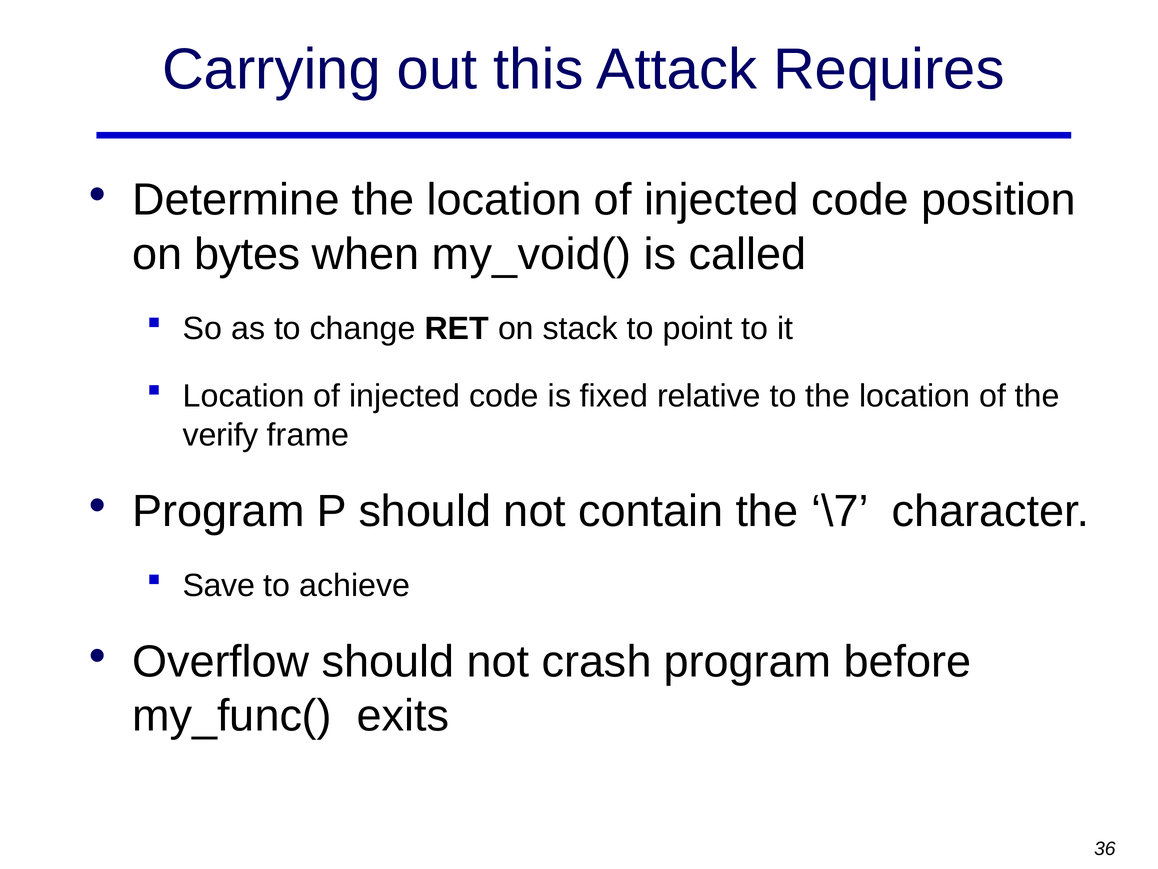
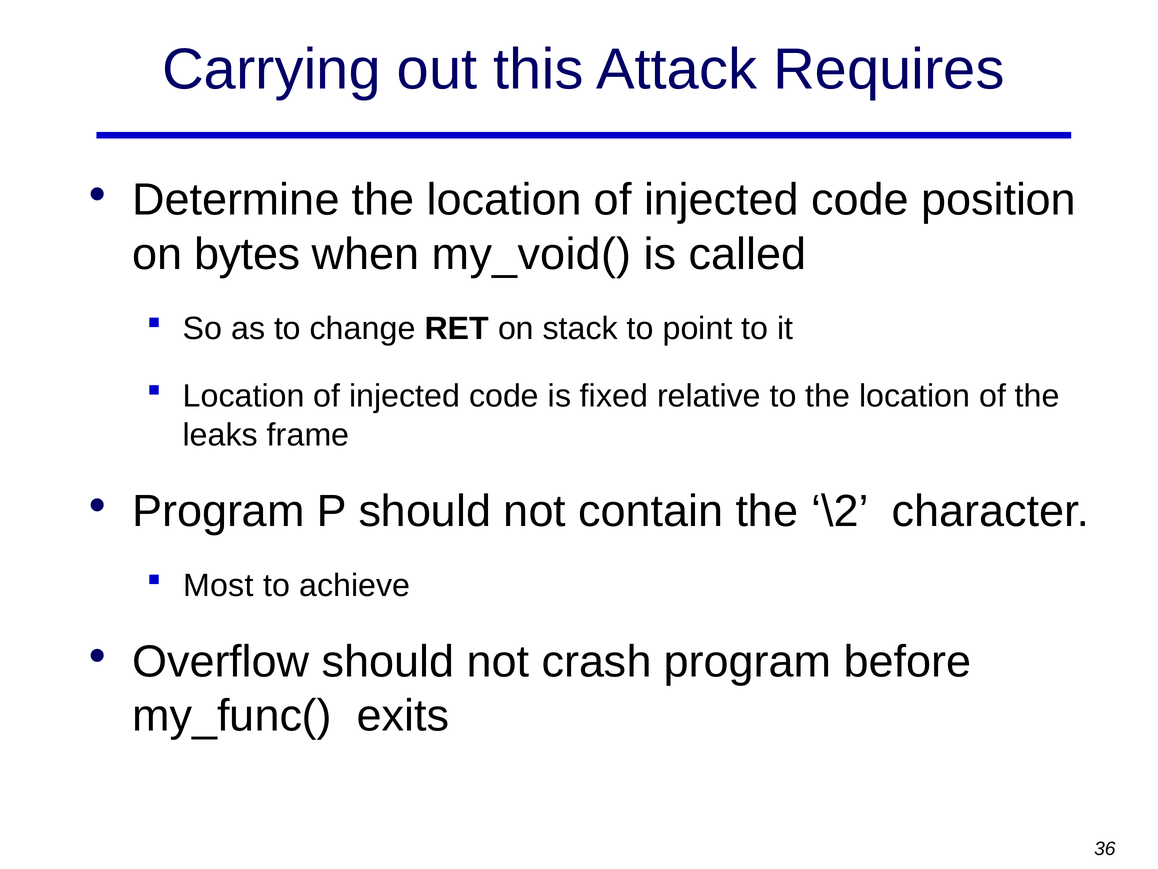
verify: verify -> leaks (220, 435)
\7: \7 -> \2 (840, 511)
Save: Save -> Most (218, 585)
